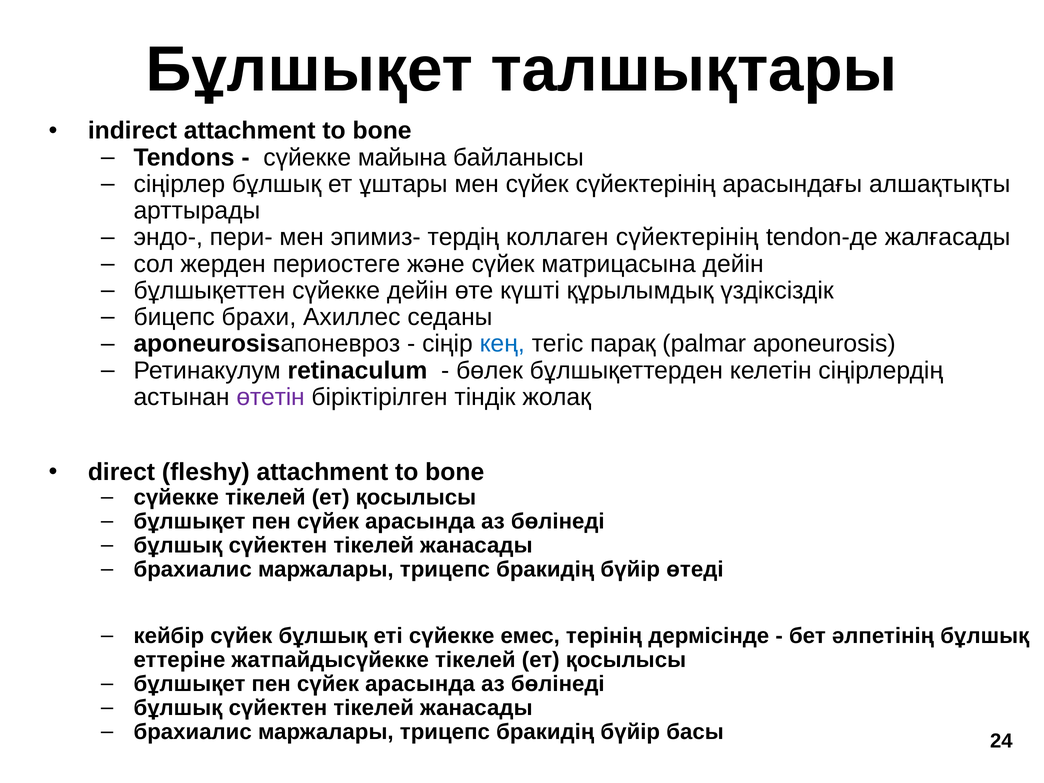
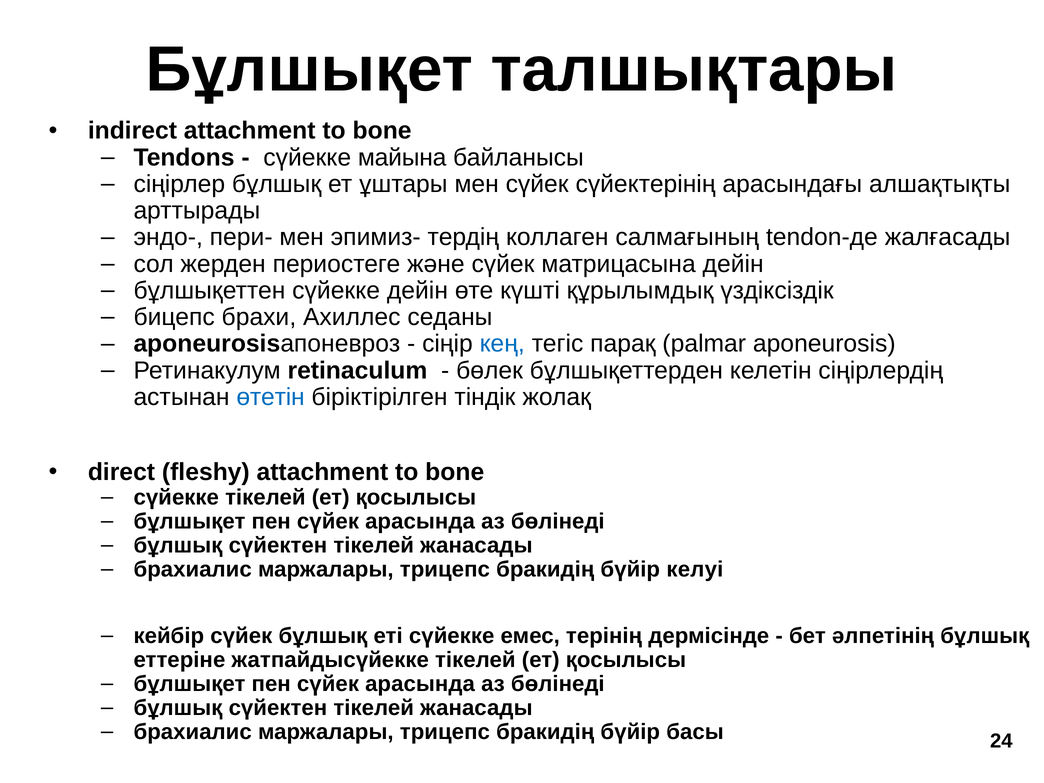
коллаген сүйектерінің: сүйектерінің -> салмағының (687, 237)
өтетін colour: purple -> blue (271, 397)
өтеді: өтеді -> келуі (695, 569)
